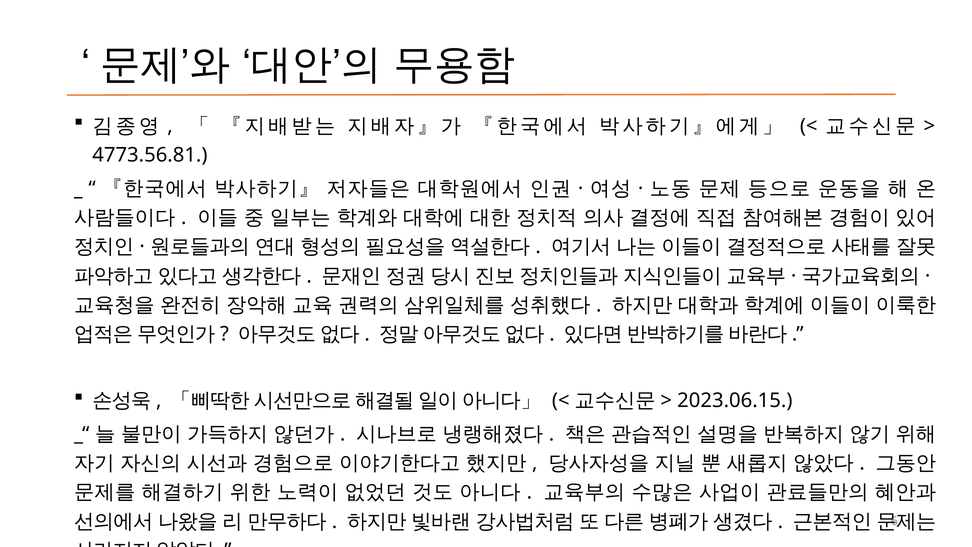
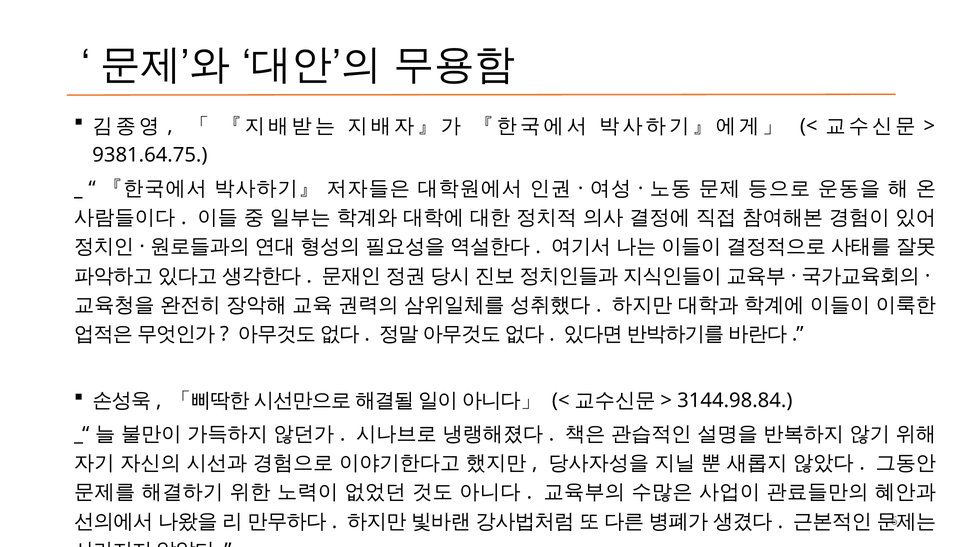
4773.56.81: 4773.56.81 -> 9381.64.75 (150, 155)
2023.06.15: 2023.06.15 -> 3144.98.84 (735, 401)
